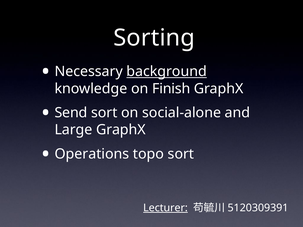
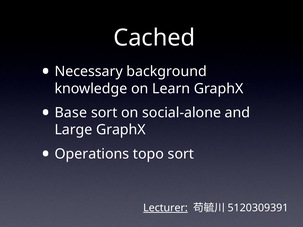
Sorting: Sorting -> Cached (154, 38)
background underline: present -> none (167, 72)
Finish: Finish -> Learn (171, 89)
Send: Send -> Base (71, 113)
